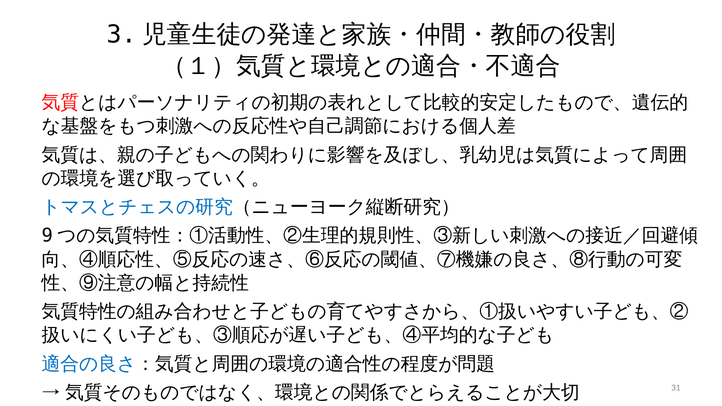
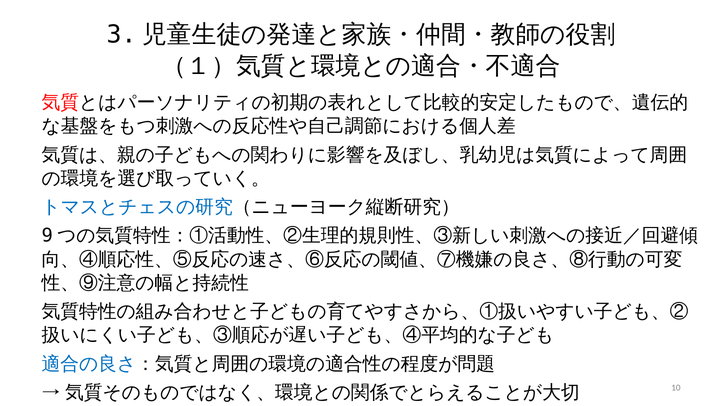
31: 31 -> 10 (676, 388)
